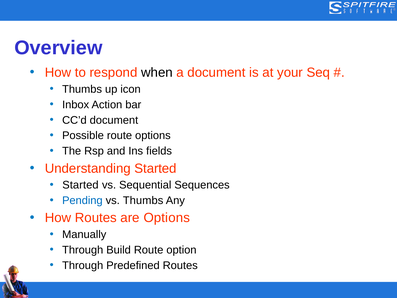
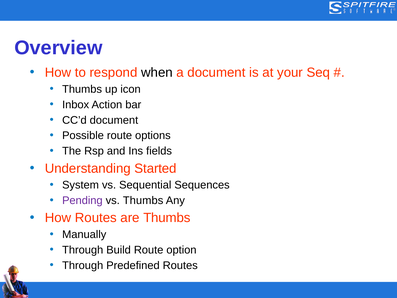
Started: Started -> System (81, 185)
Pending colour: blue -> purple (82, 200)
are Options: Options -> Thumbs (167, 218)
